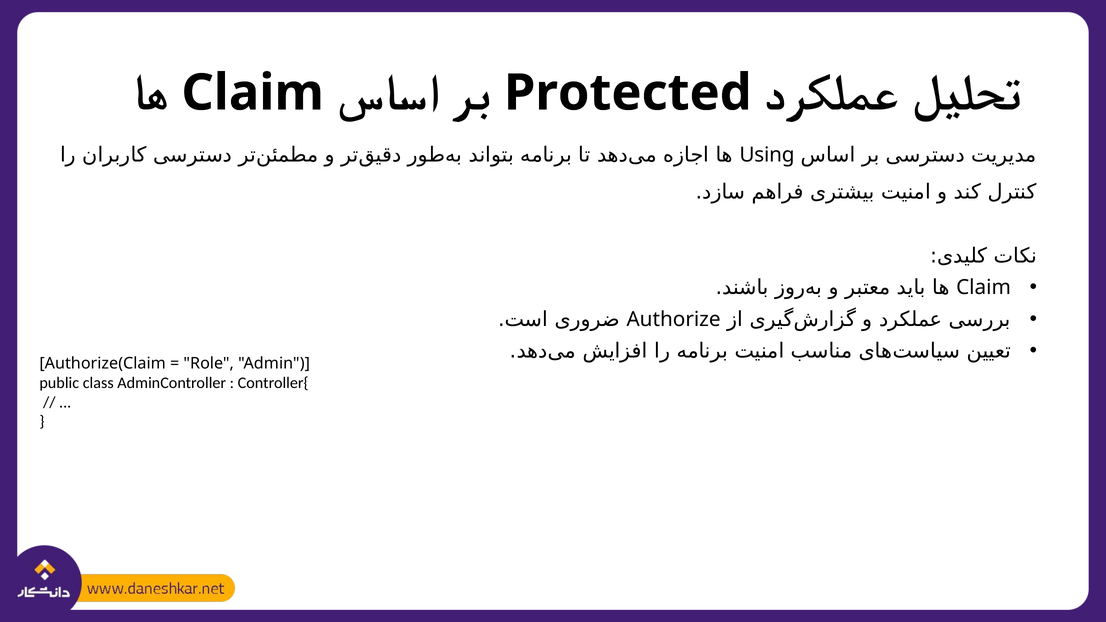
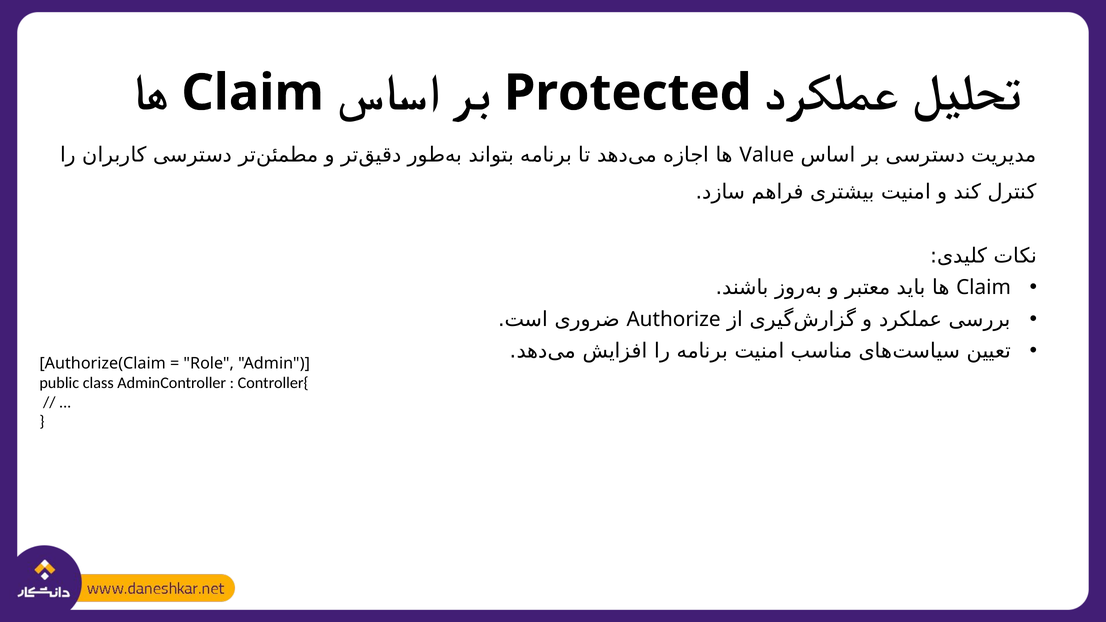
Using: Using -> Value (767, 155)
